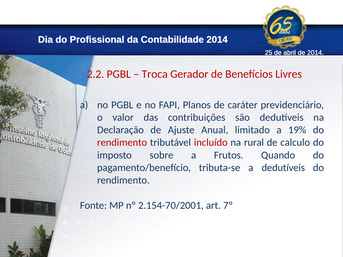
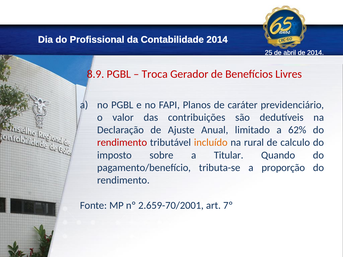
2.2: 2.2 -> 8.9 (95, 74)
19%: 19% -> 62% (297, 130)
incluído colour: red -> orange (211, 143)
Frutos: Frutos -> Titular (229, 155)
a dedutíveis: dedutíveis -> proporção (283, 168)
2.154-70/2001: 2.154-70/2001 -> 2.659-70/2001 (171, 206)
